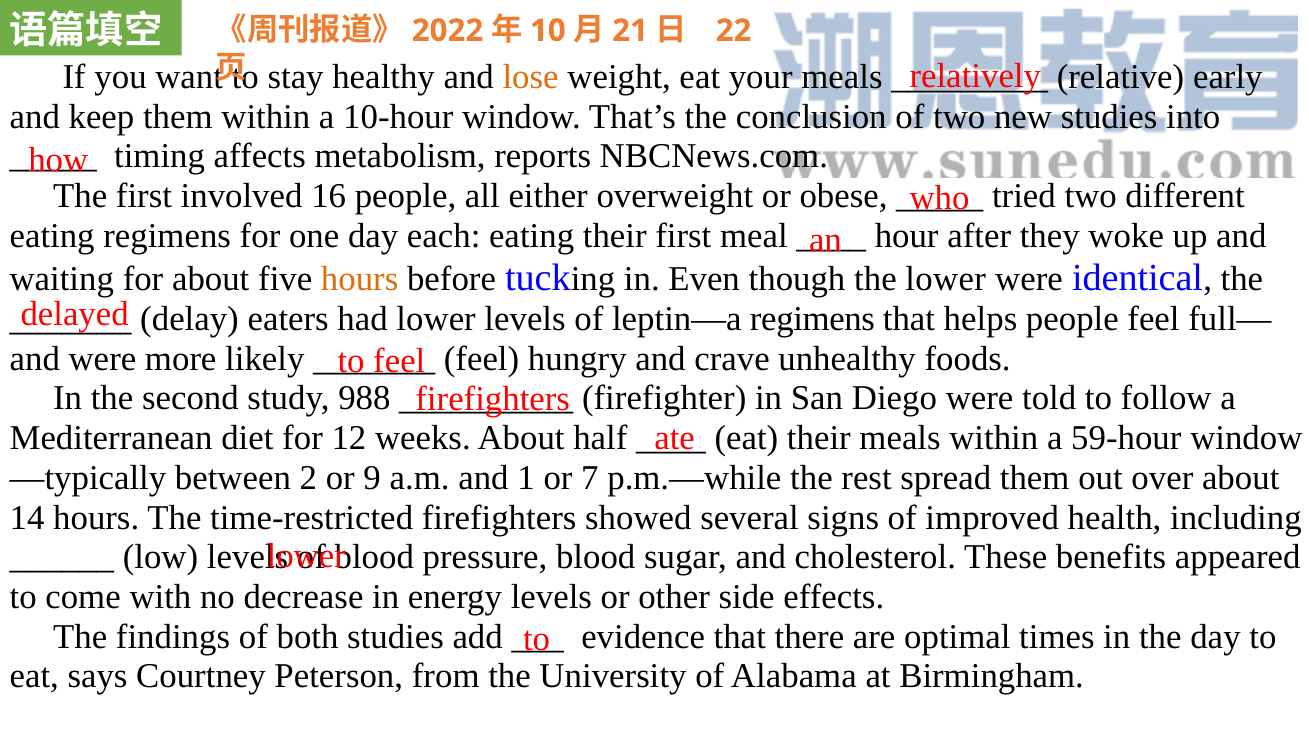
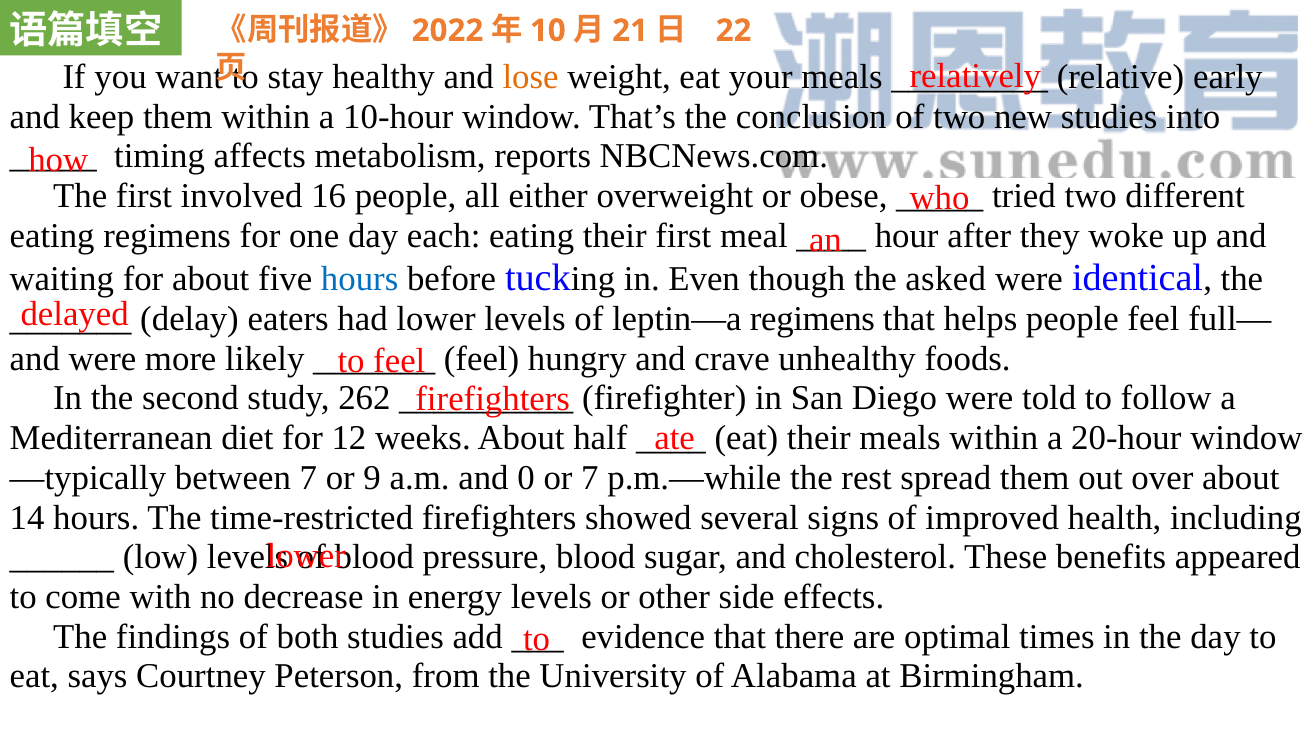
hours colour: orange -> blue (360, 278)
the lower: lower -> asked (946, 278)
988: 988 -> 262 (364, 398)
59-hour: 59-hour -> 20-hour (1126, 438)
between 2: 2 -> 7 (308, 477)
1: 1 -> 0 (526, 477)
